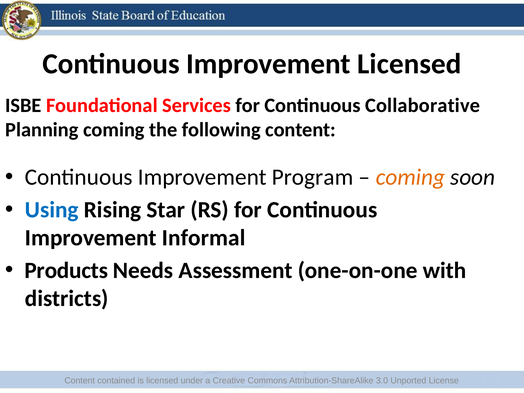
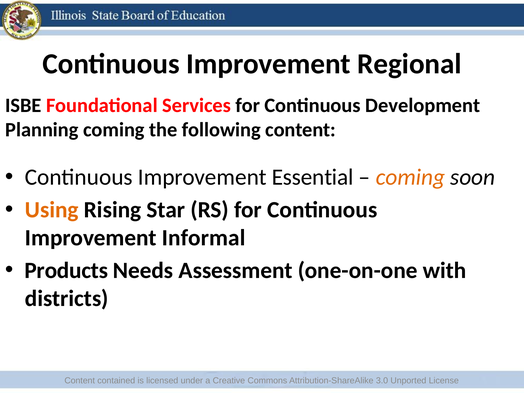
Improvement Licensed: Licensed -> Regional (409, 64)
Collaborative: Collaborative -> Development (423, 105)
Program: Program -> Essential (313, 177)
Using colour: blue -> orange (52, 210)
